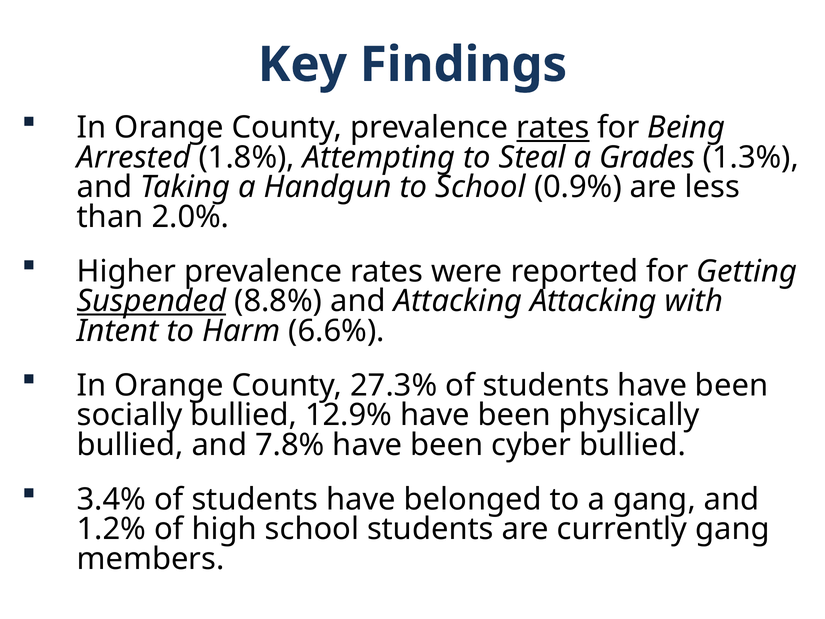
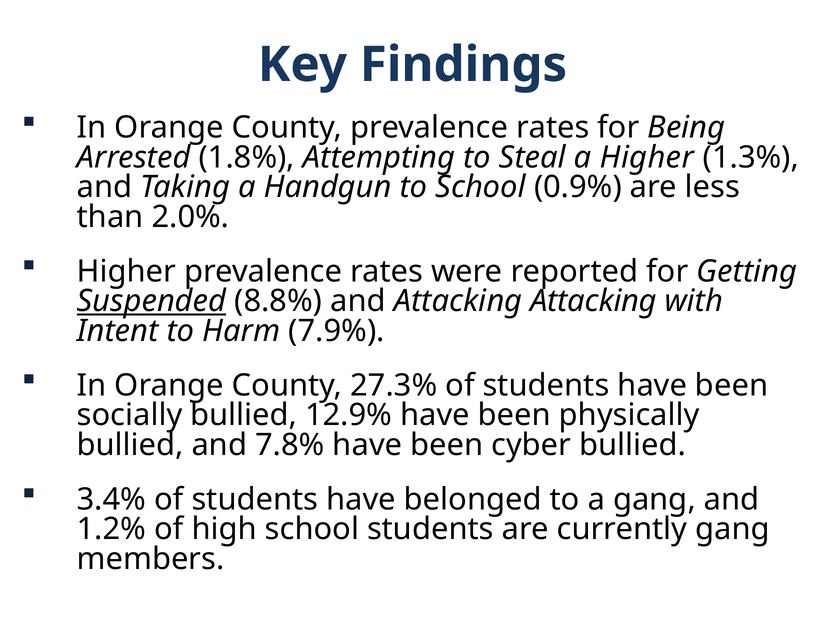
rates underline: present -> none (553, 128)
a Grades: Grades -> Higher (647, 157)
6.6%: 6.6% -> 7.9% (337, 331)
